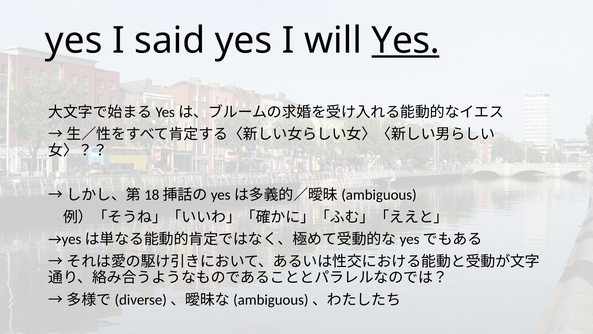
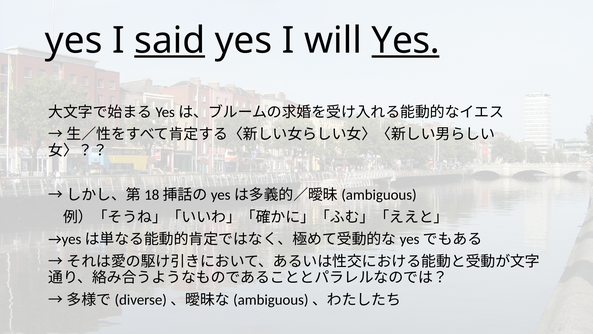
said underline: none -> present (170, 41)
